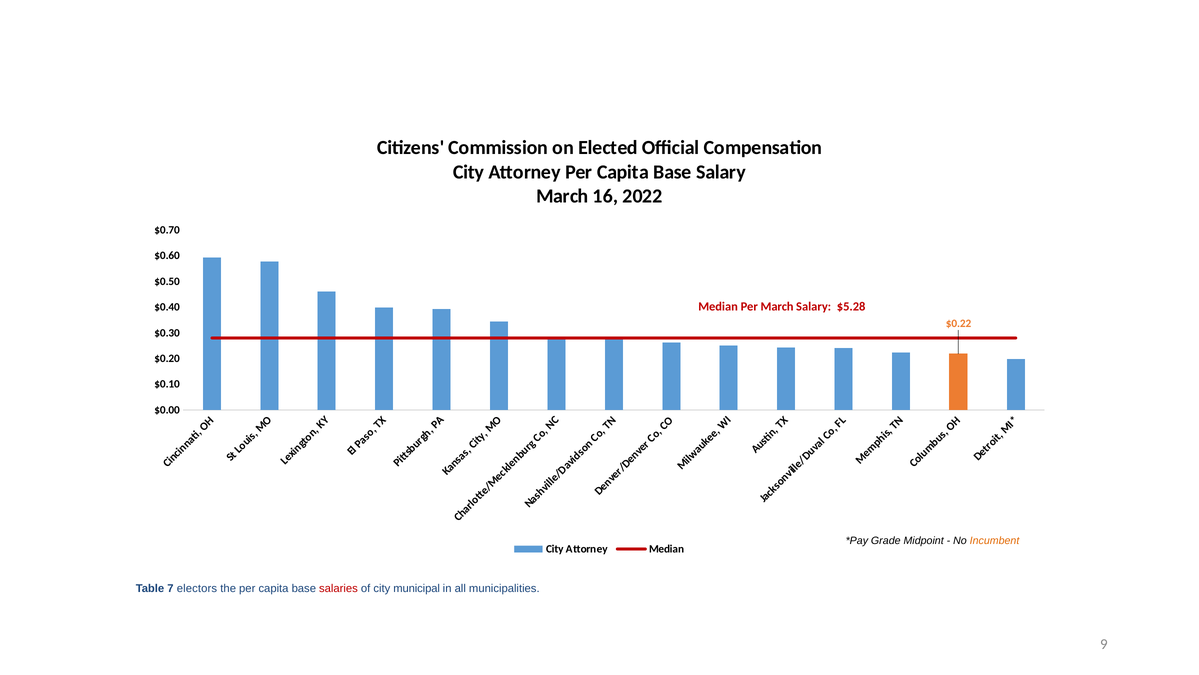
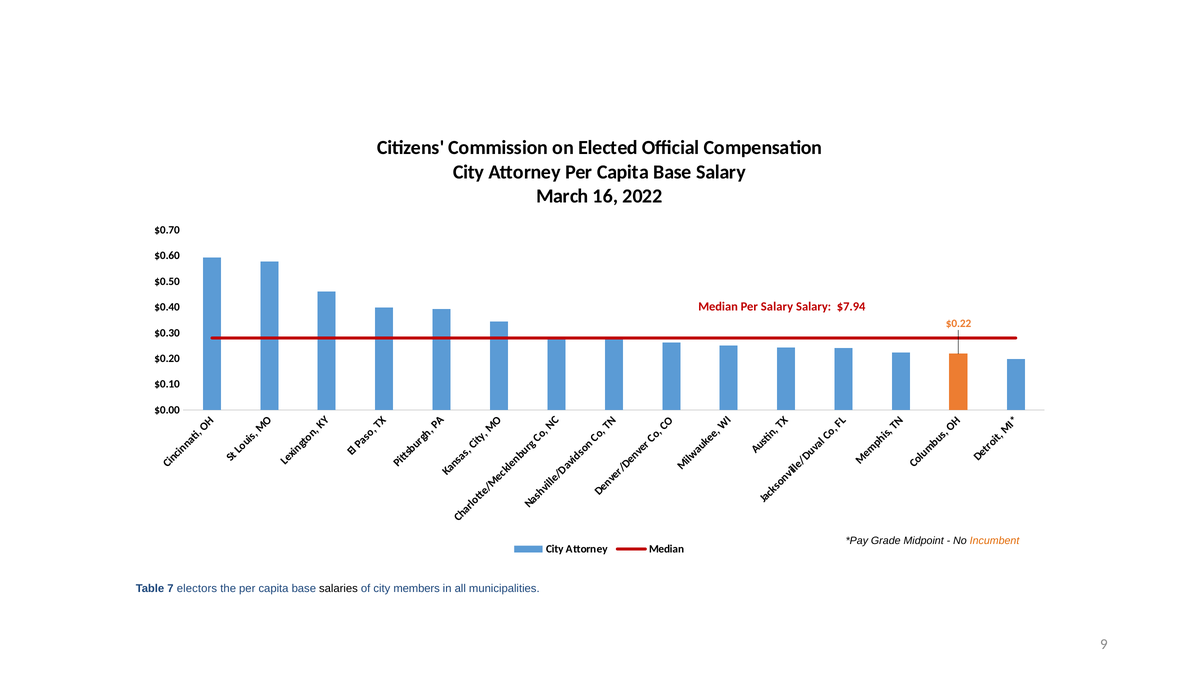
Per March: March -> Salary (777, 306)
$5.28: $5.28 -> $7.94 (851, 306)
salaries colour: red -> black (338, 588)
municipal: municipal -> members (417, 588)
